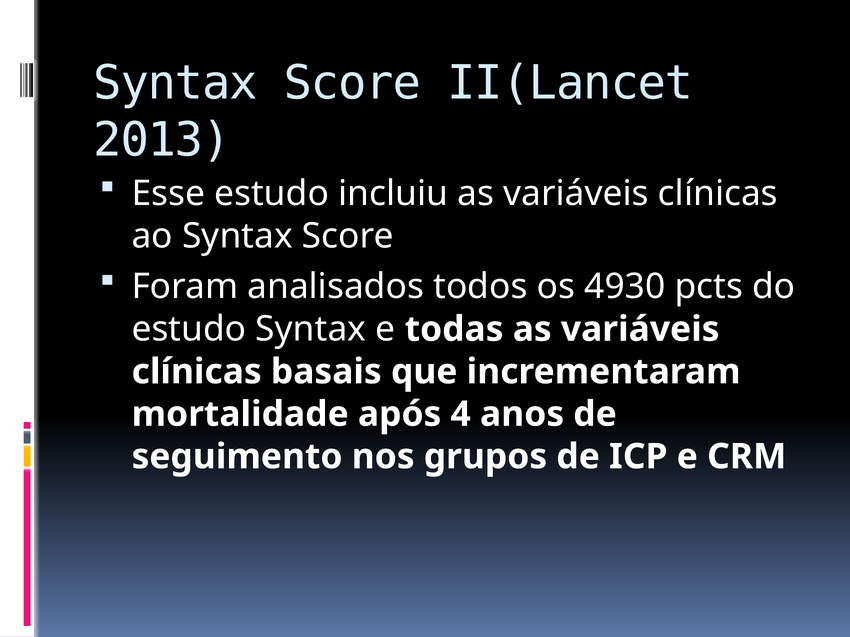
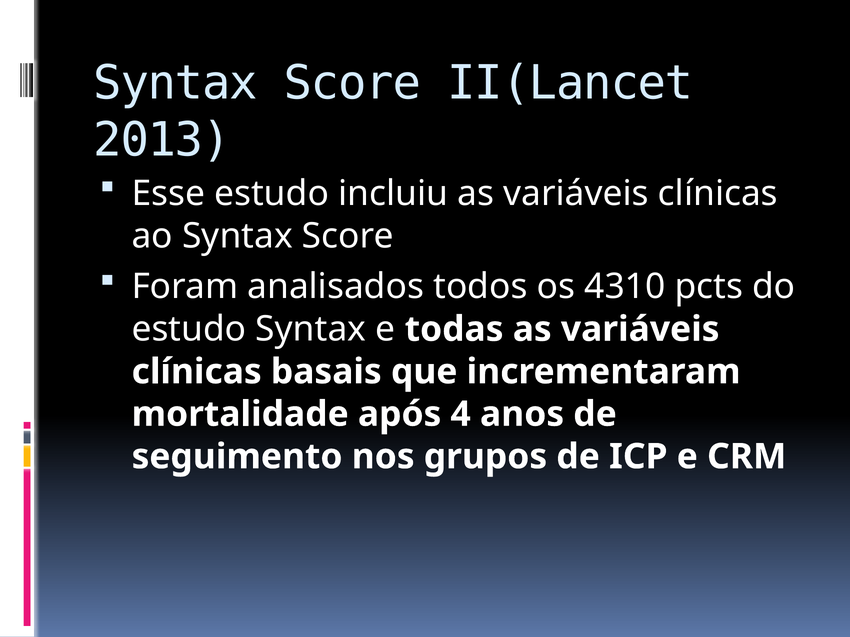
4930: 4930 -> 4310 (625, 287)
